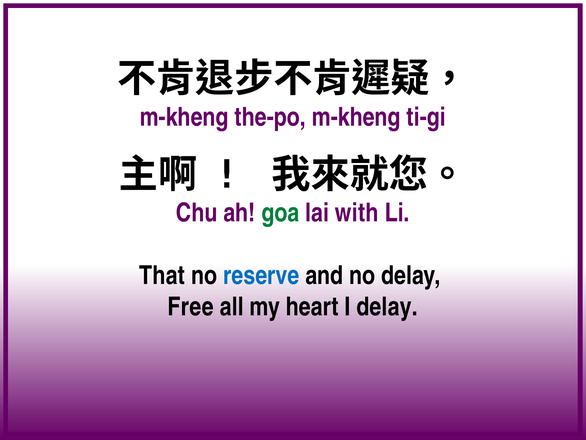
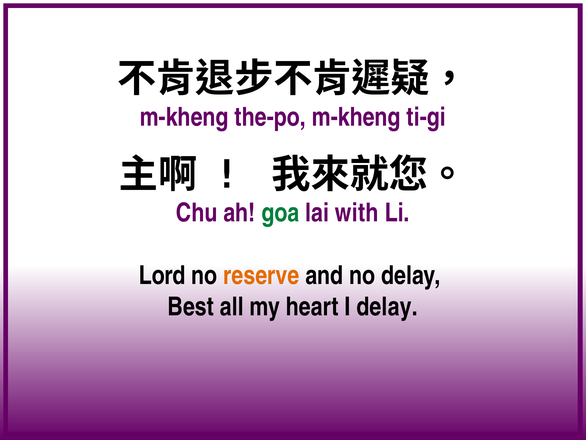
That: That -> Lord (162, 275)
reserve colour: blue -> orange (261, 275)
Free: Free -> Best (191, 307)
